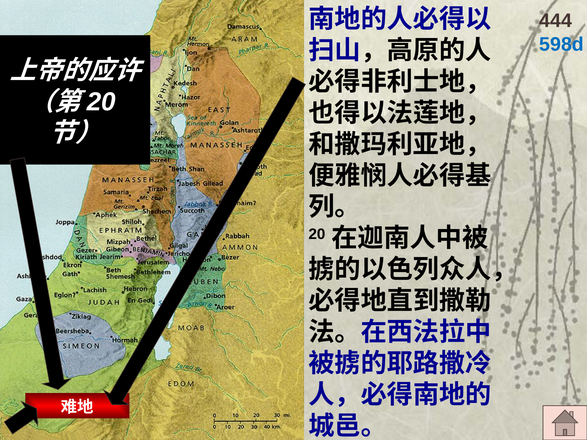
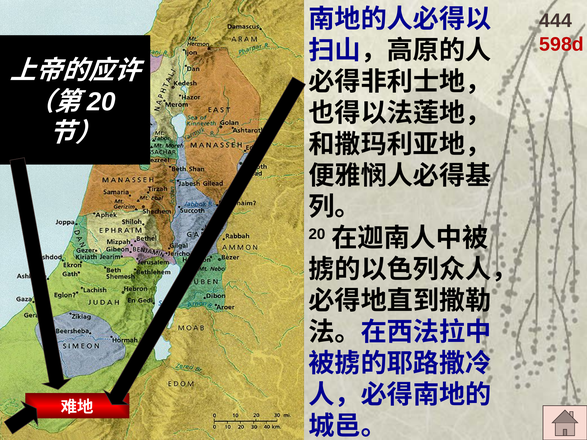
598d colour: blue -> red (562, 44)
